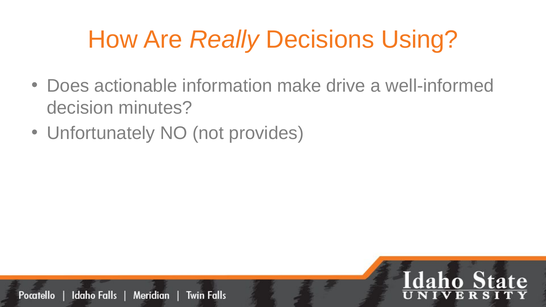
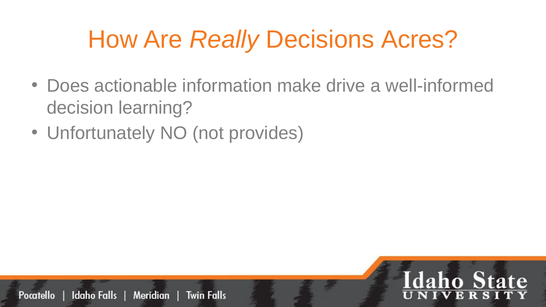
Using: Using -> Acres (420, 40)
minutes: minutes -> learning (156, 108)
